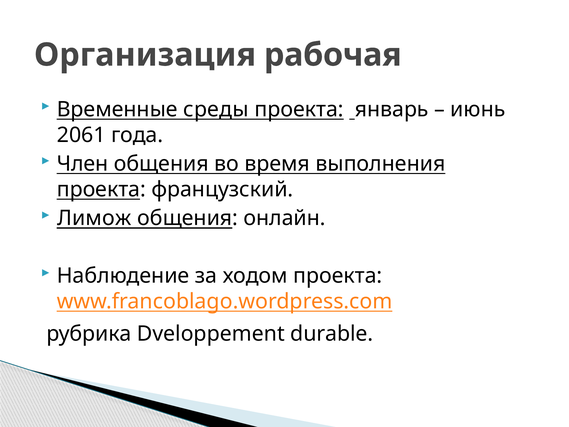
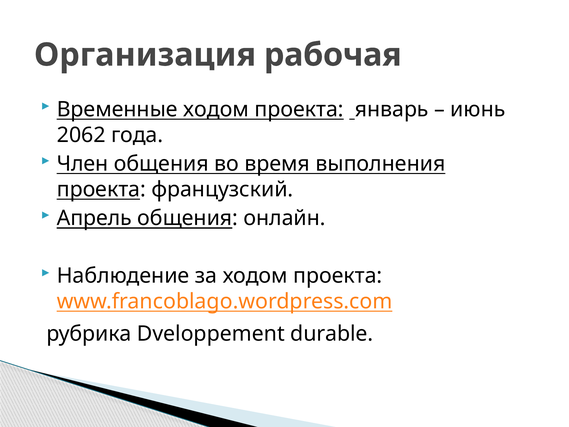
Временные среды: среды -> ходом (216, 109)
2061: 2061 -> 2062 (81, 135)
Лимож: Лимож -> Апрель (94, 218)
